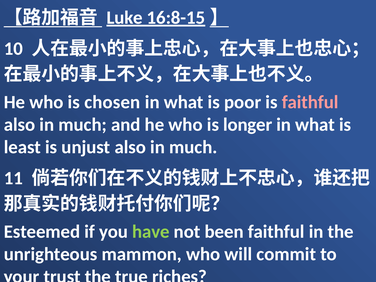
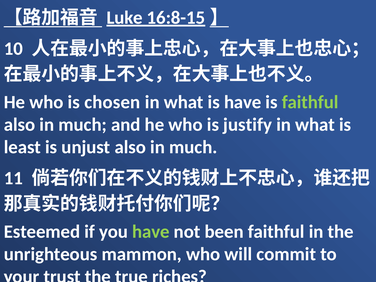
is poor: poor -> have (243, 102)
faithful colour: pink -> light green (310, 102)
longer: longer -> justify (248, 125)
